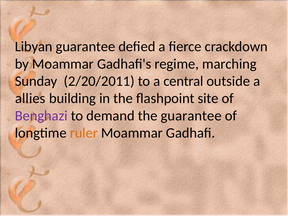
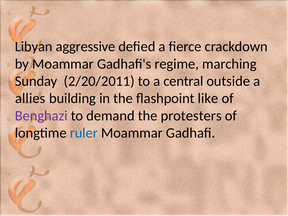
Libyan guarantee: guarantee -> aggressive (86, 47)
site: site -> like (208, 98)
the guarantee: guarantee -> protesters (191, 116)
ruler colour: orange -> blue (84, 133)
